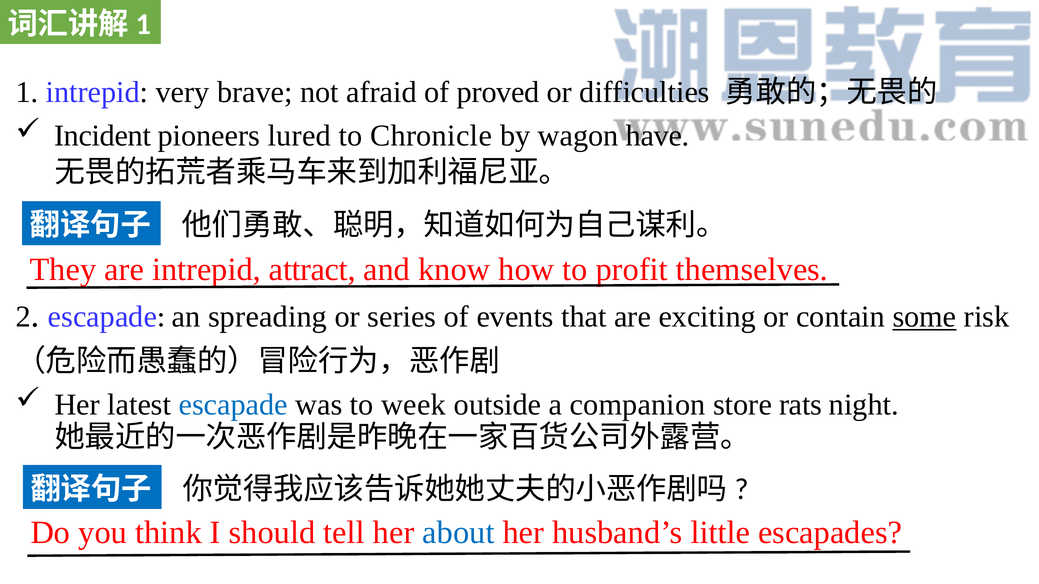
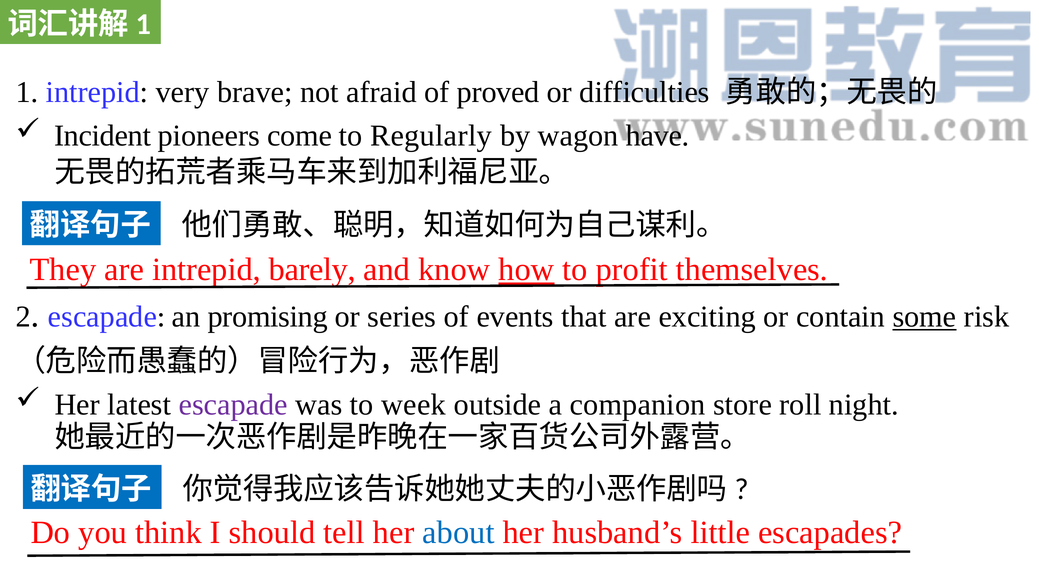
lured: lured -> come (300, 136)
Chronicle: Chronicle -> Regularly (431, 136)
attract: attract -> barely (312, 270)
how underline: none -> present (526, 270)
spreading: spreading -> promising (268, 317)
escapade colour: blue -> purple (233, 405)
rats: rats -> roll (800, 405)
